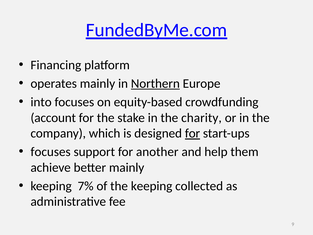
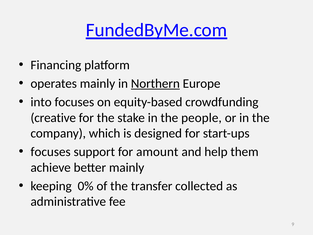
account: account -> creative (53, 118)
charity: charity -> people (201, 118)
for underline: present -> none (193, 133)
another: another -> amount (157, 152)
7%: 7% -> 0% (86, 186)
the keeping: keeping -> transfer (152, 186)
